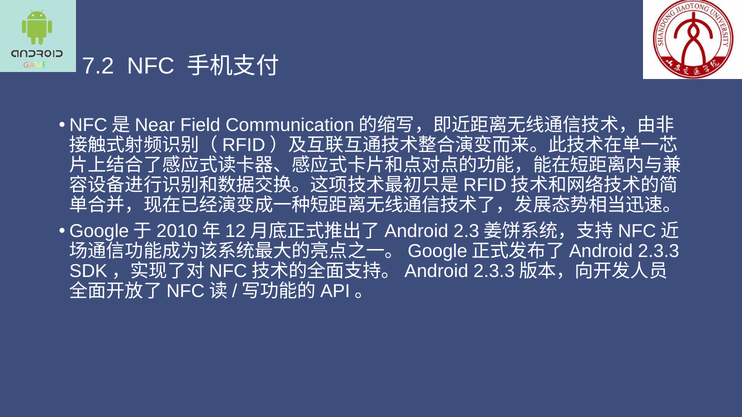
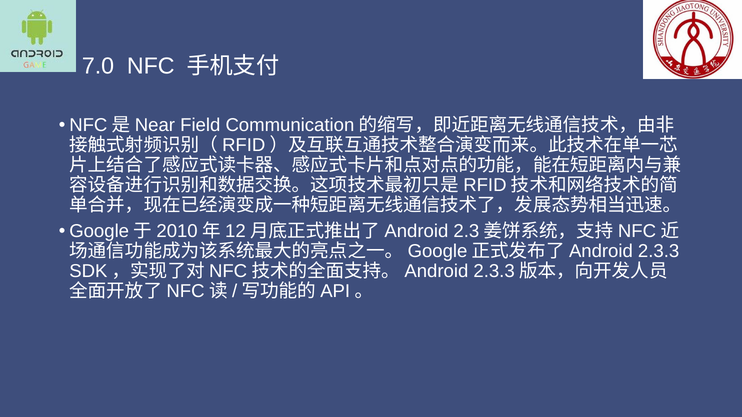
7.2: 7.2 -> 7.0 (98, 66)
